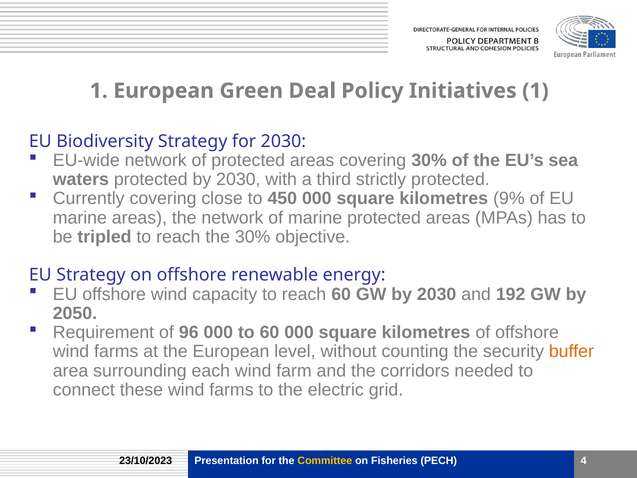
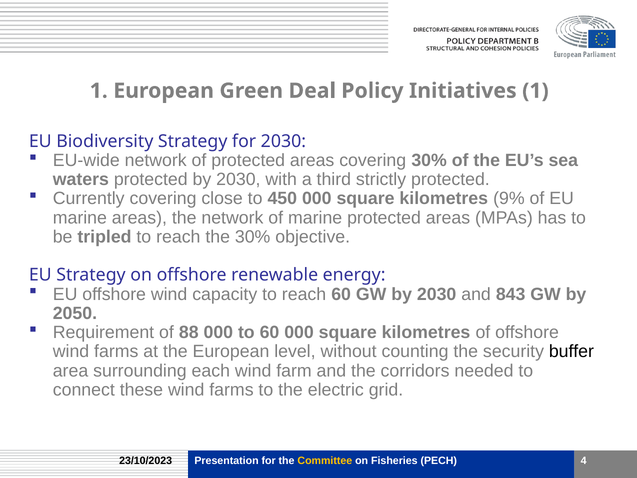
192: 192 -> 843 (511, 294)
96: 96 -> 88 (189, 332)
buffer colour: orange -> black (571, 351)
